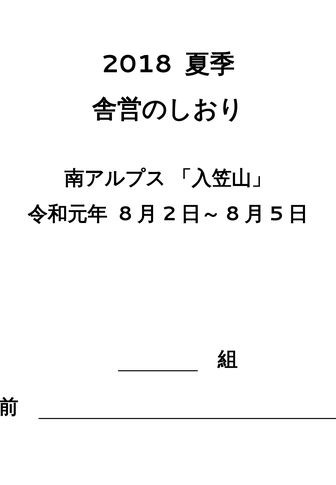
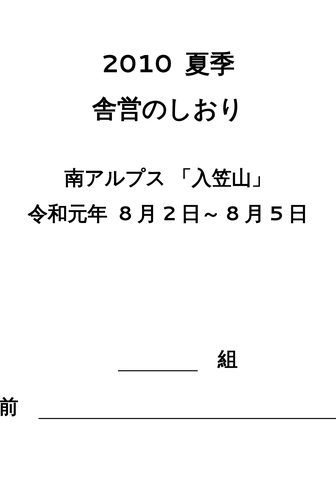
2018: 2018 -> 2010 (137, 64)
